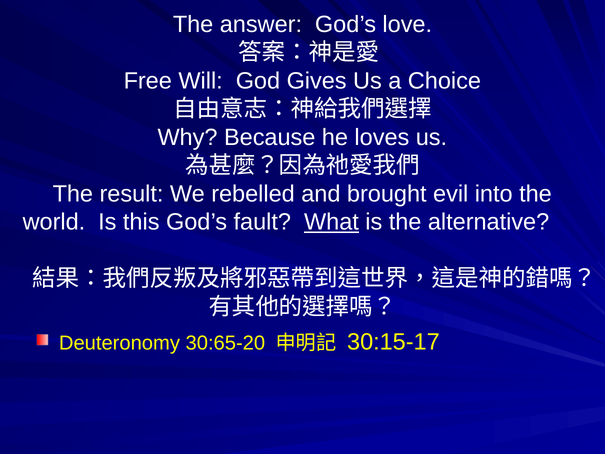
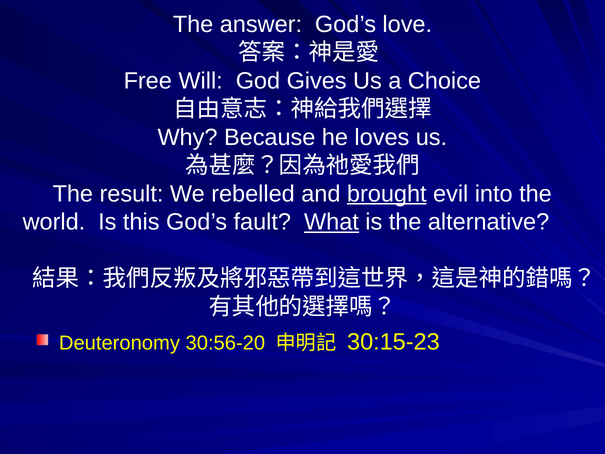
brought underline: none -> present (387, 194)
30:65-20: 30:65-20 -> 30:56-20 (225, 343)
30:15-17: 30:15-17 -> 30:15-23 (393, 342)
